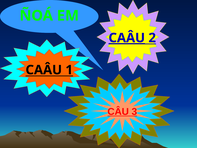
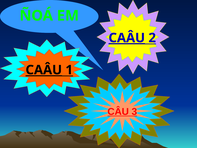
CAÂU underline: none -> present (44, 70)
